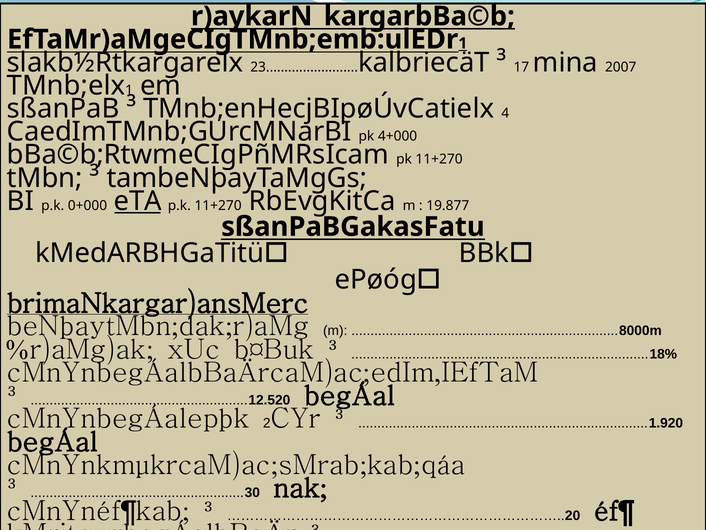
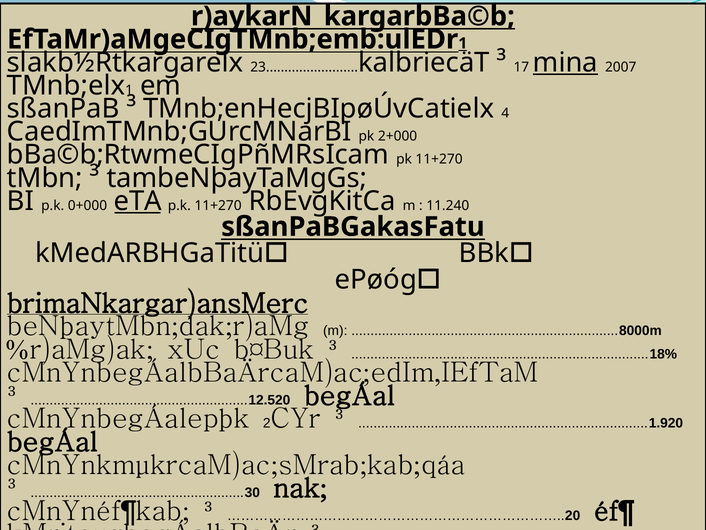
mina underline: none -> present (565, 62)
4+000: 4+000 -> 2+000 (398, 136)
19.877: 19.877 -> 11.240 (448, 205)
